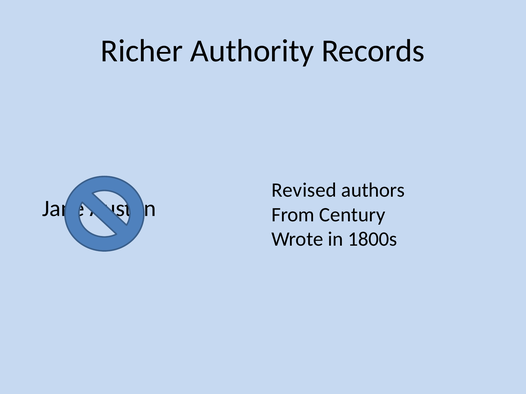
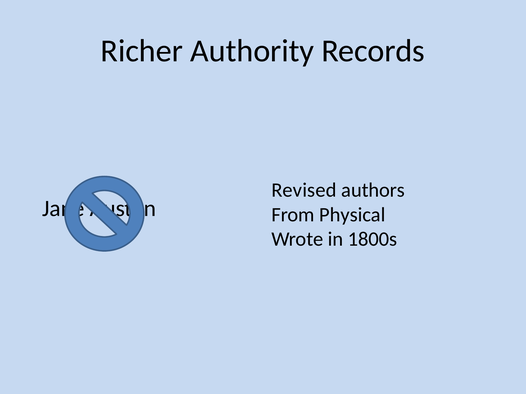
Century: Century -> Physical (352, 215)
